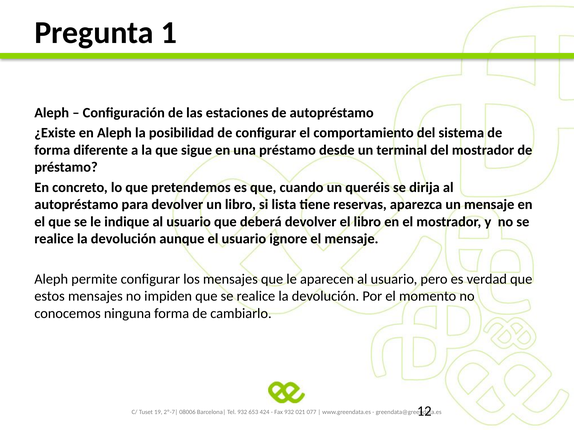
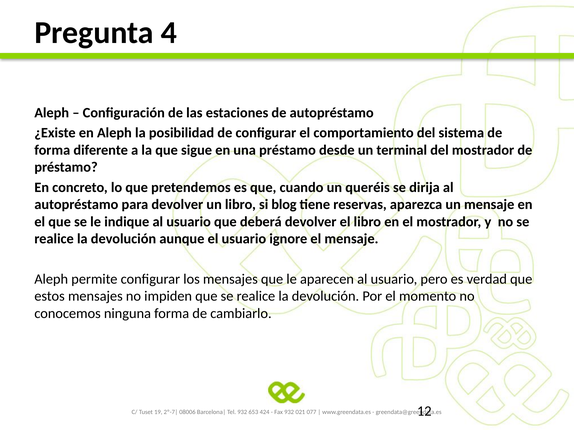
1: 1 -> 4 (169, 33)
lista: lista -> blog (284, 205)
